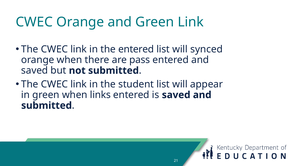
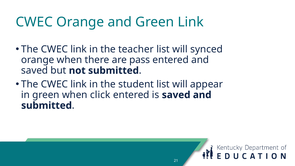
the entered: entered -> teacher (136, 49)
links: links -> click (100, 95)
